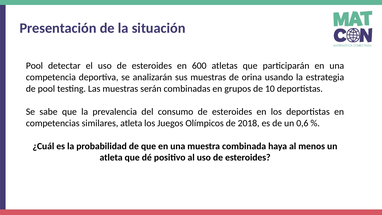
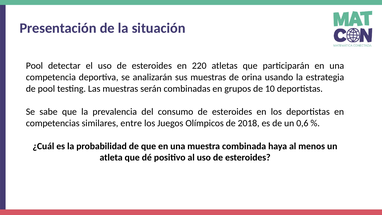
600: 600 -> 220 (199, 66)
similares atleta: atleta -> entre (131, 123)
